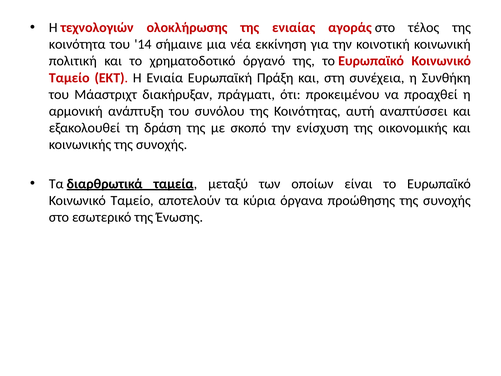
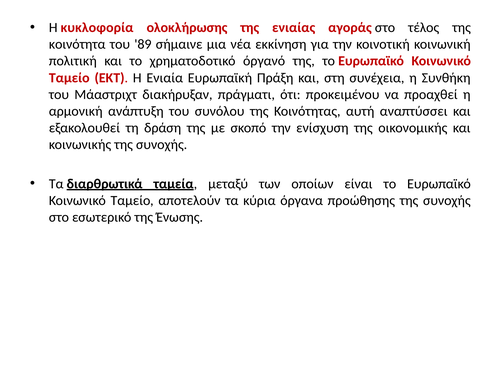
τεχνολογιών: τεχνολογιών -> κυκλοφορία (97, 28)
14: 14 -> 89 (143, 44)
